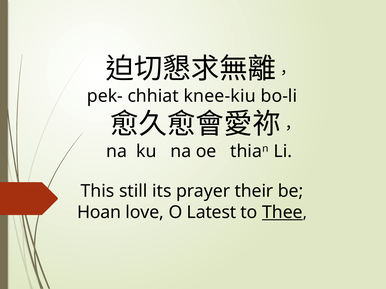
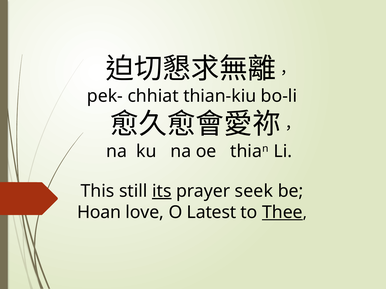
knee-kiu: knee-kiu -> thian-kiu (220, 96)
its underline: none -> present (162, 191)
their: their -> seek (254, 191)
